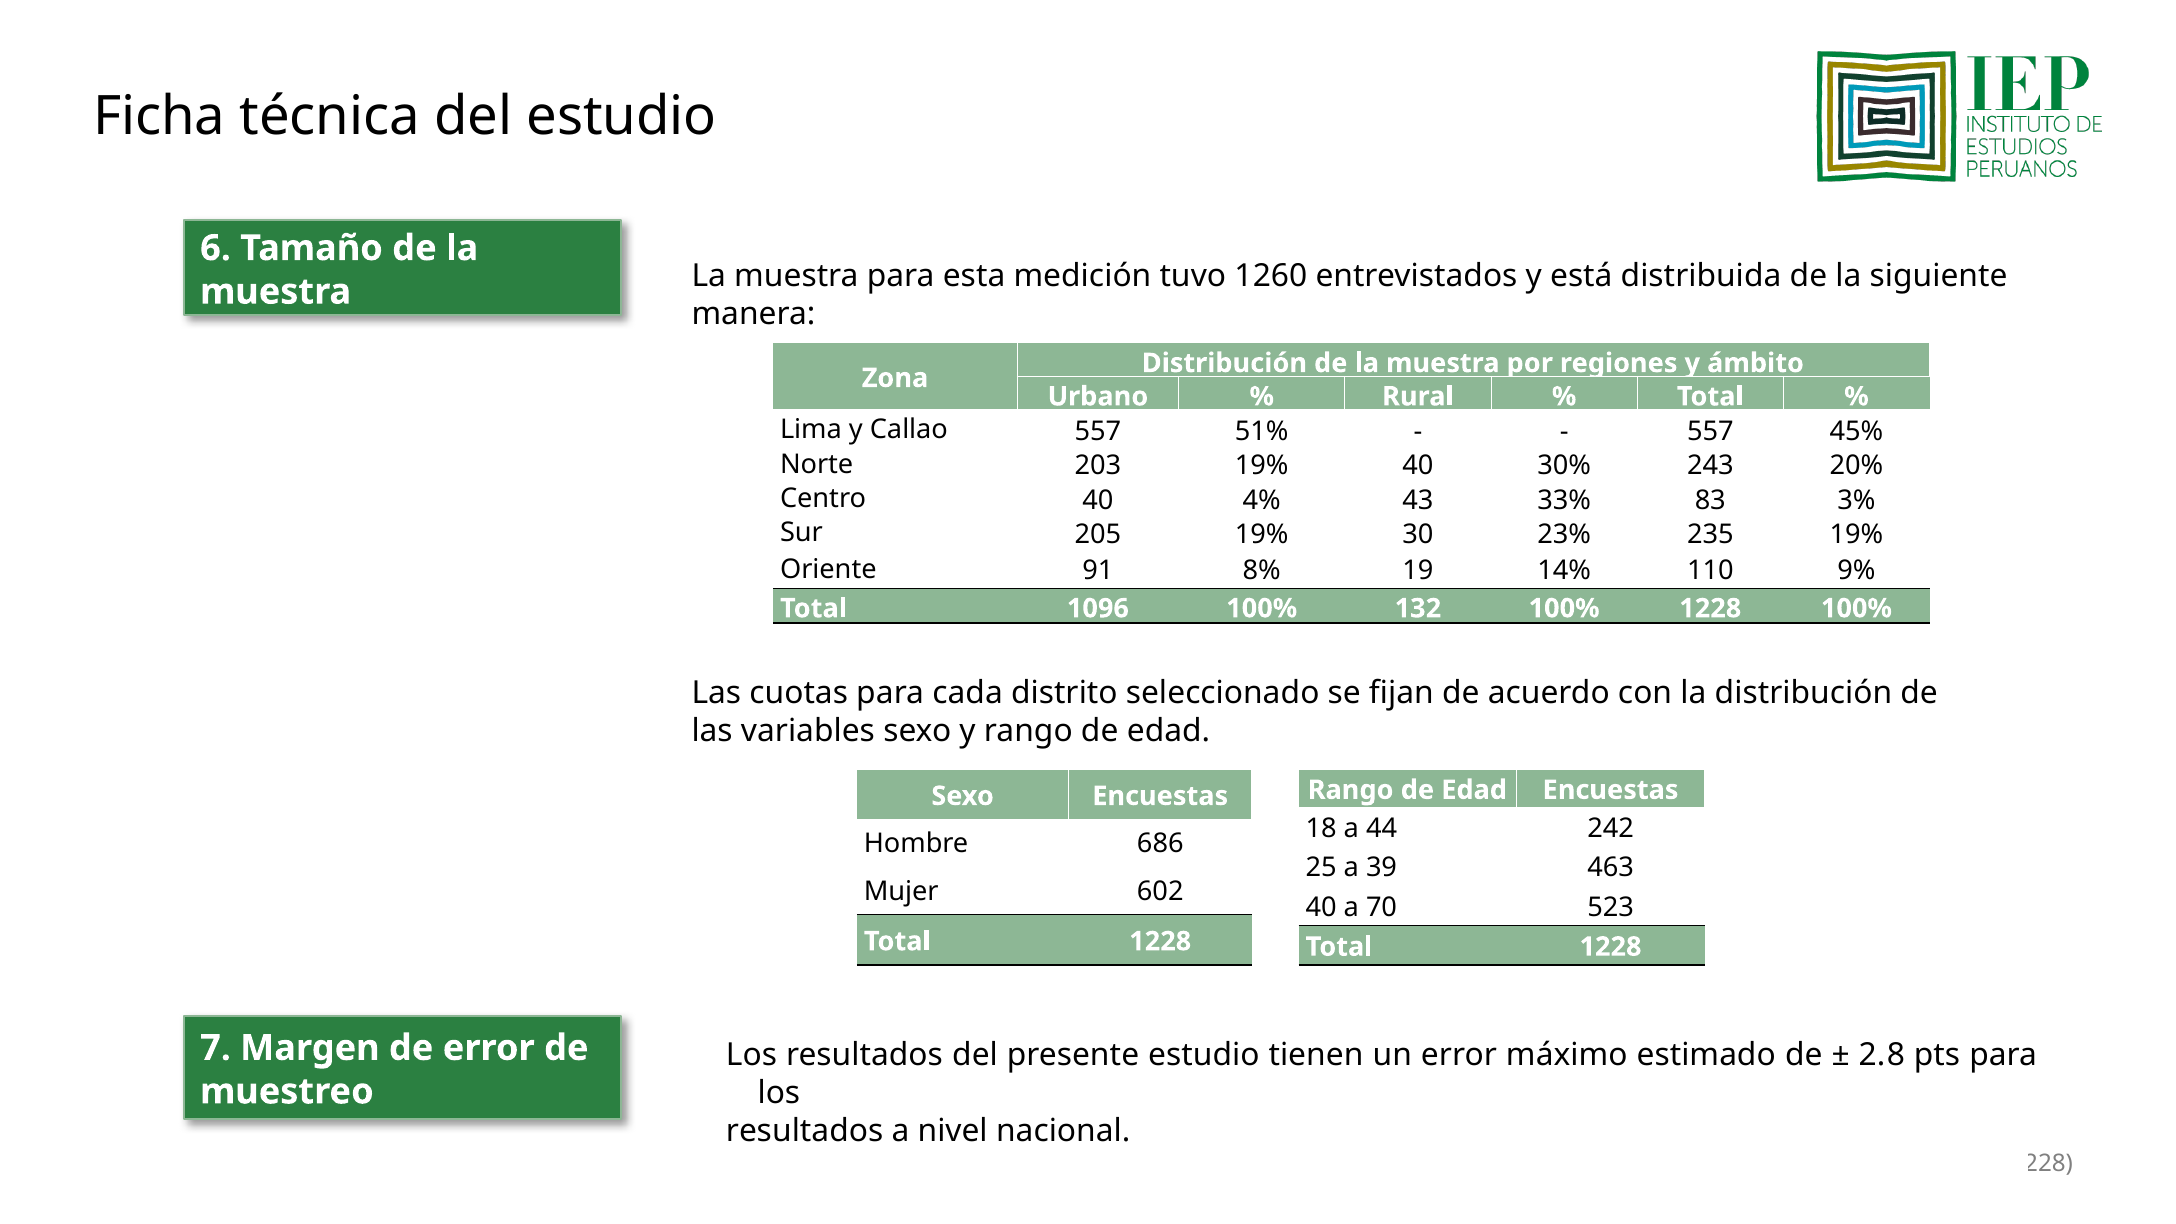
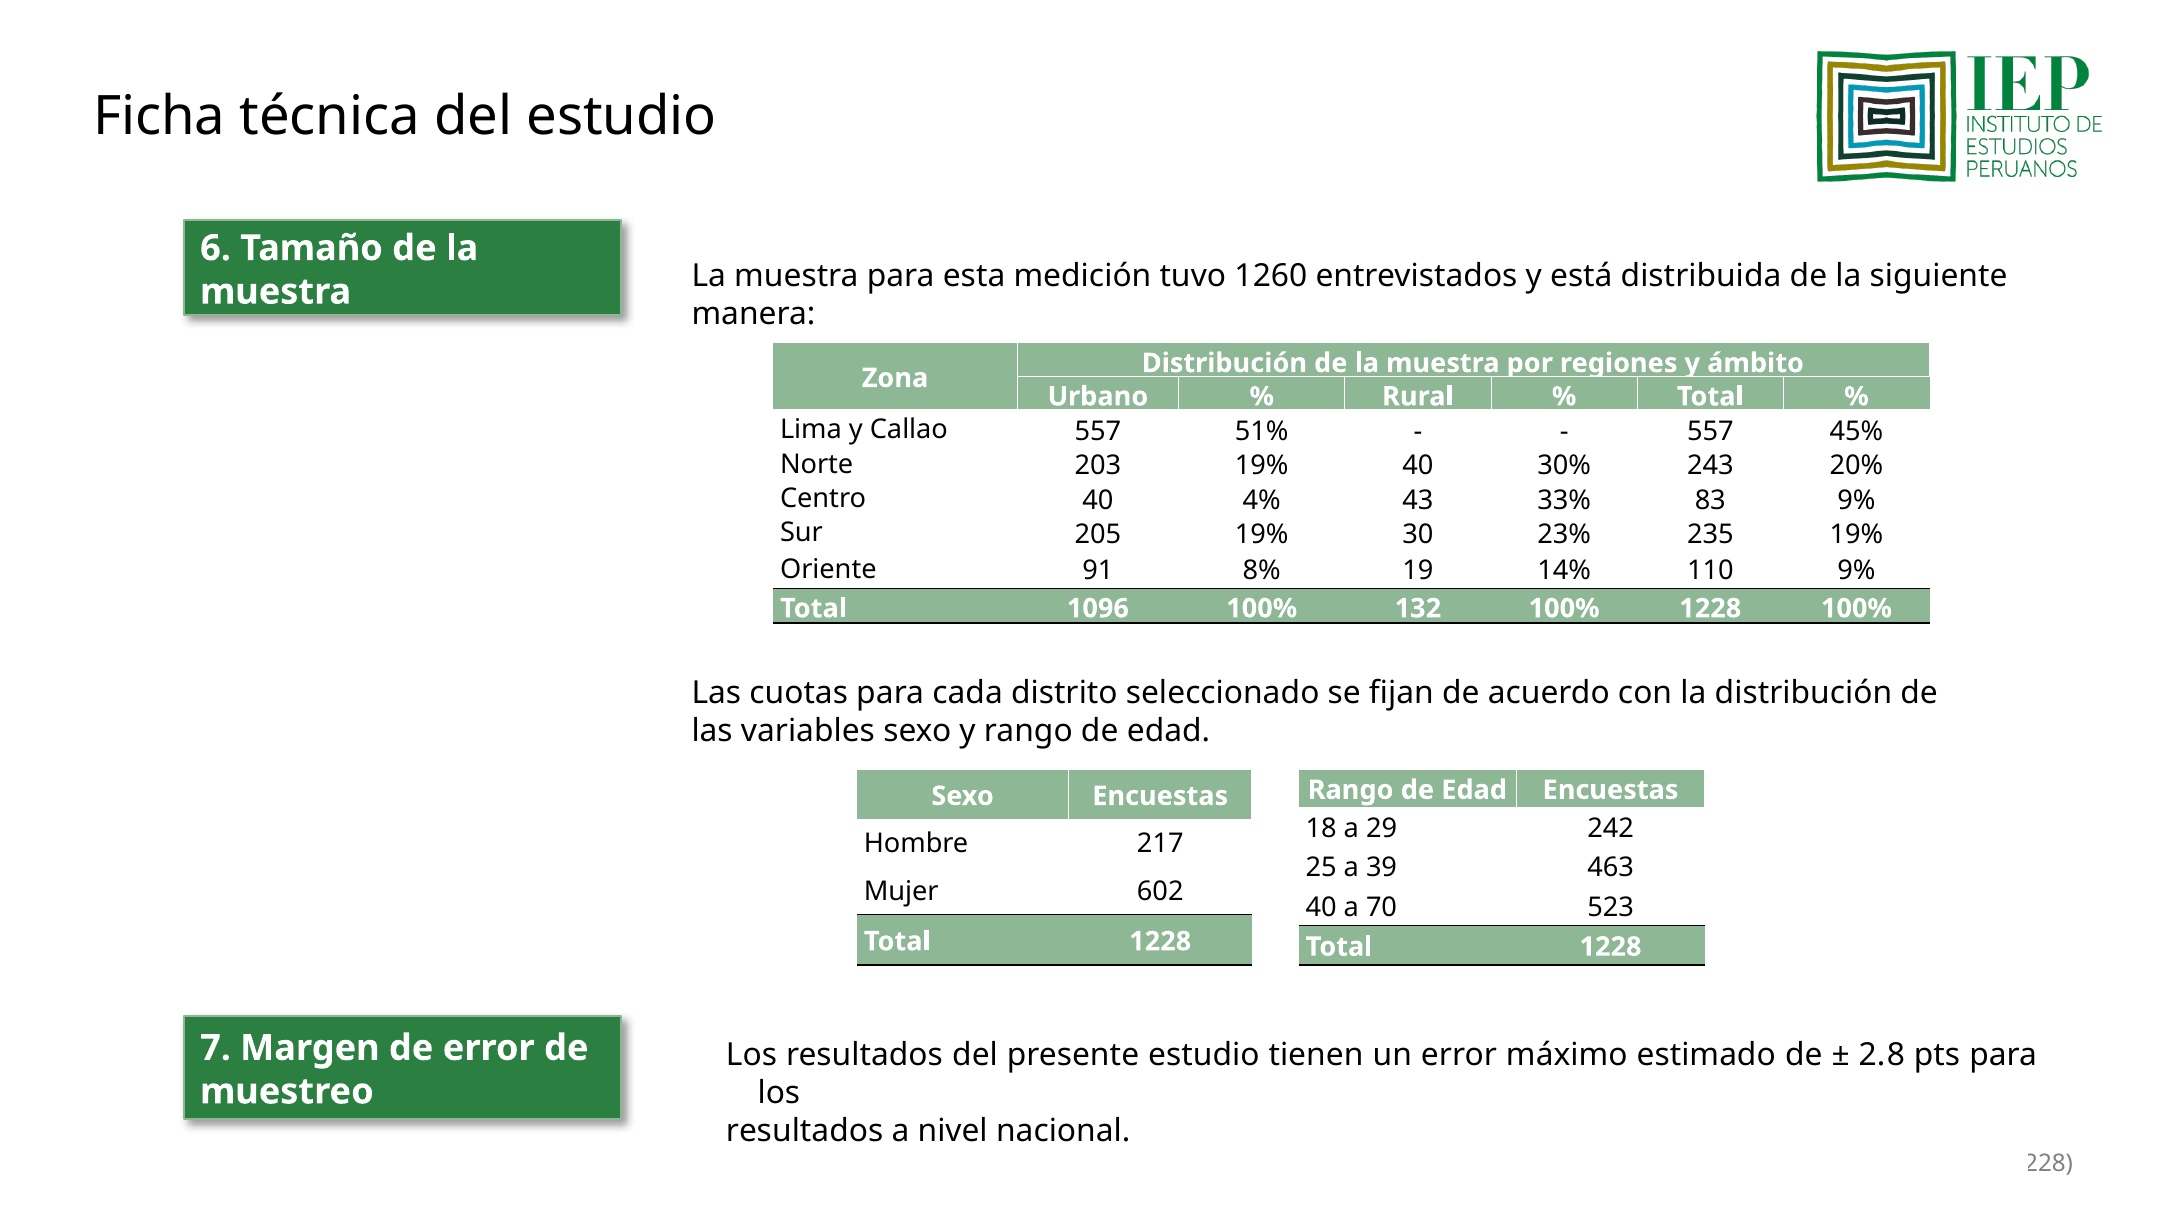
83 3%: 3% -> 9% (1856, 500)
44: 44 -> 29 (1382, 828)
686: 686 -> 217 (1160, 844)
